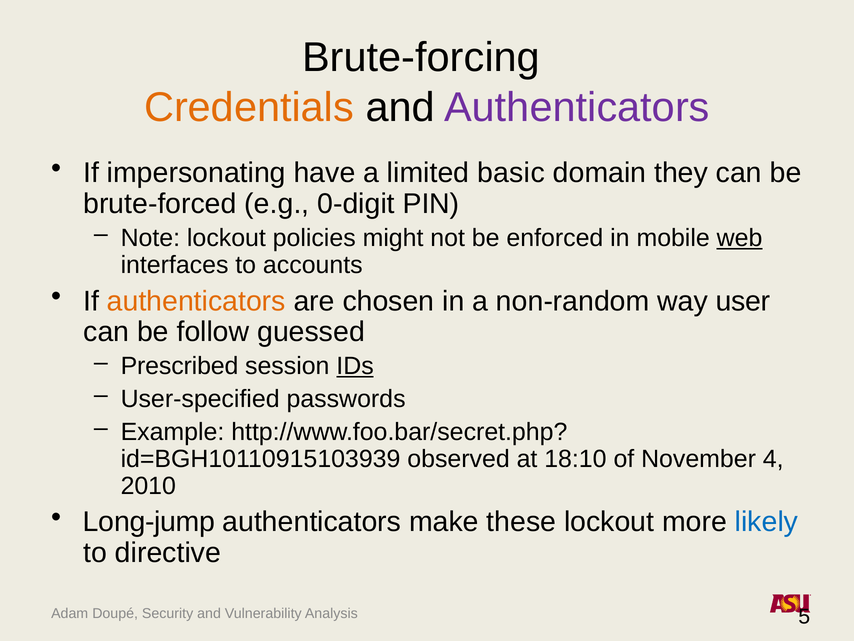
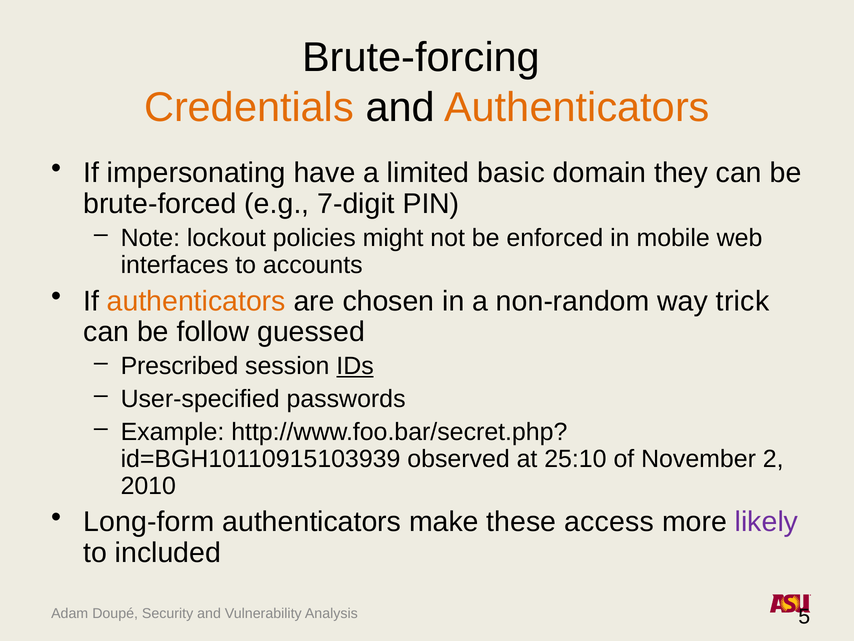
Authenticators colour: purple -> orange (577, 108)
0-digit: 0-digit -> 7-digit (356, 204)
web underline: present -> none (740, 238)
user: user -> trick (743, 301)
18:10: 18:10 -> 25:10 (575, 459)
4: 4 -> 2 (773, 459)
Long-jump: Long-jump -> Long-form (149, 522)
these lockout: lockout -> access (609, 522)
likely colour: blue -> purple (766, 522)
directive: directive -> included (168, 552)
